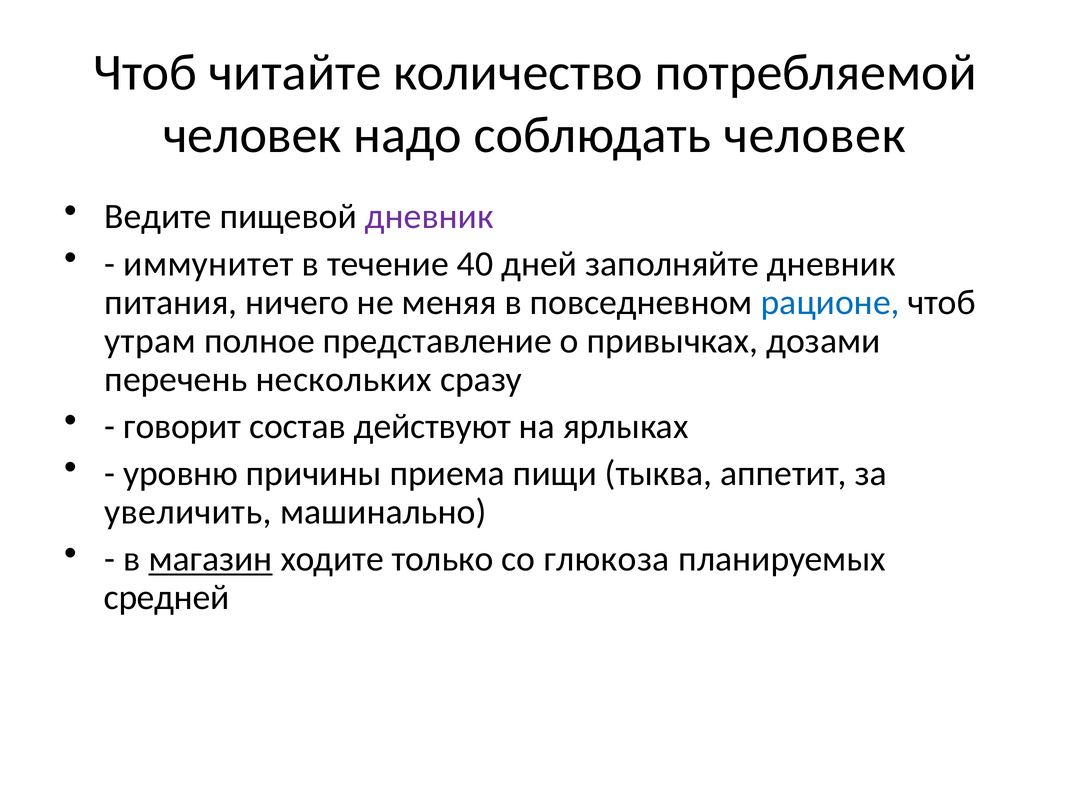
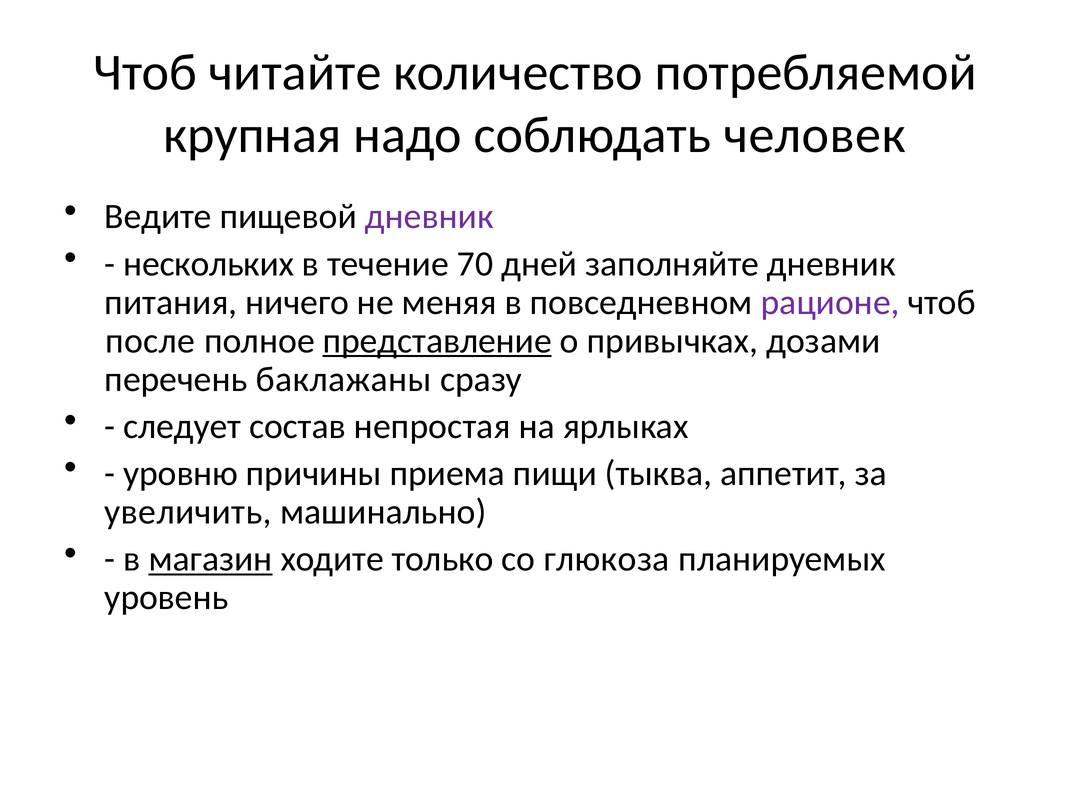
человек: человек -> крупная (252, 135)
иммунитет: иммунитет -> нескольких (209, 264)
40: 40 -> 70 (475, 264)
рационе colour: blue -> purple (830, 302)
утрам: утрам -> после (150, 341)
представление underline: none -> present (437, 341)
нескольких: нескольких -> баклажаны (344, 379)
говорит: говорит -> следует (182, 427)
действуют: действуют -> непростая (432, 427)
средней: средней -> уровень (166, 598)
